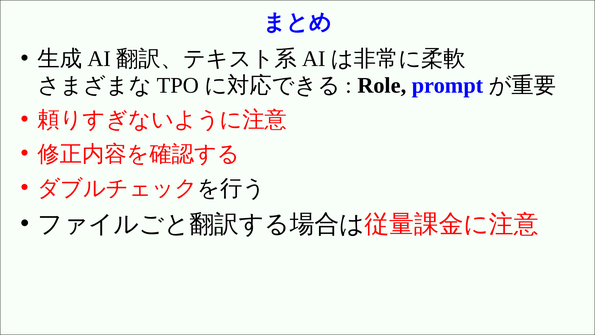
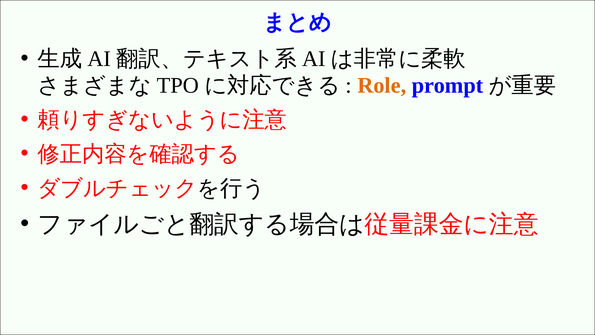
Role colour: black -> orange (382, 86)
